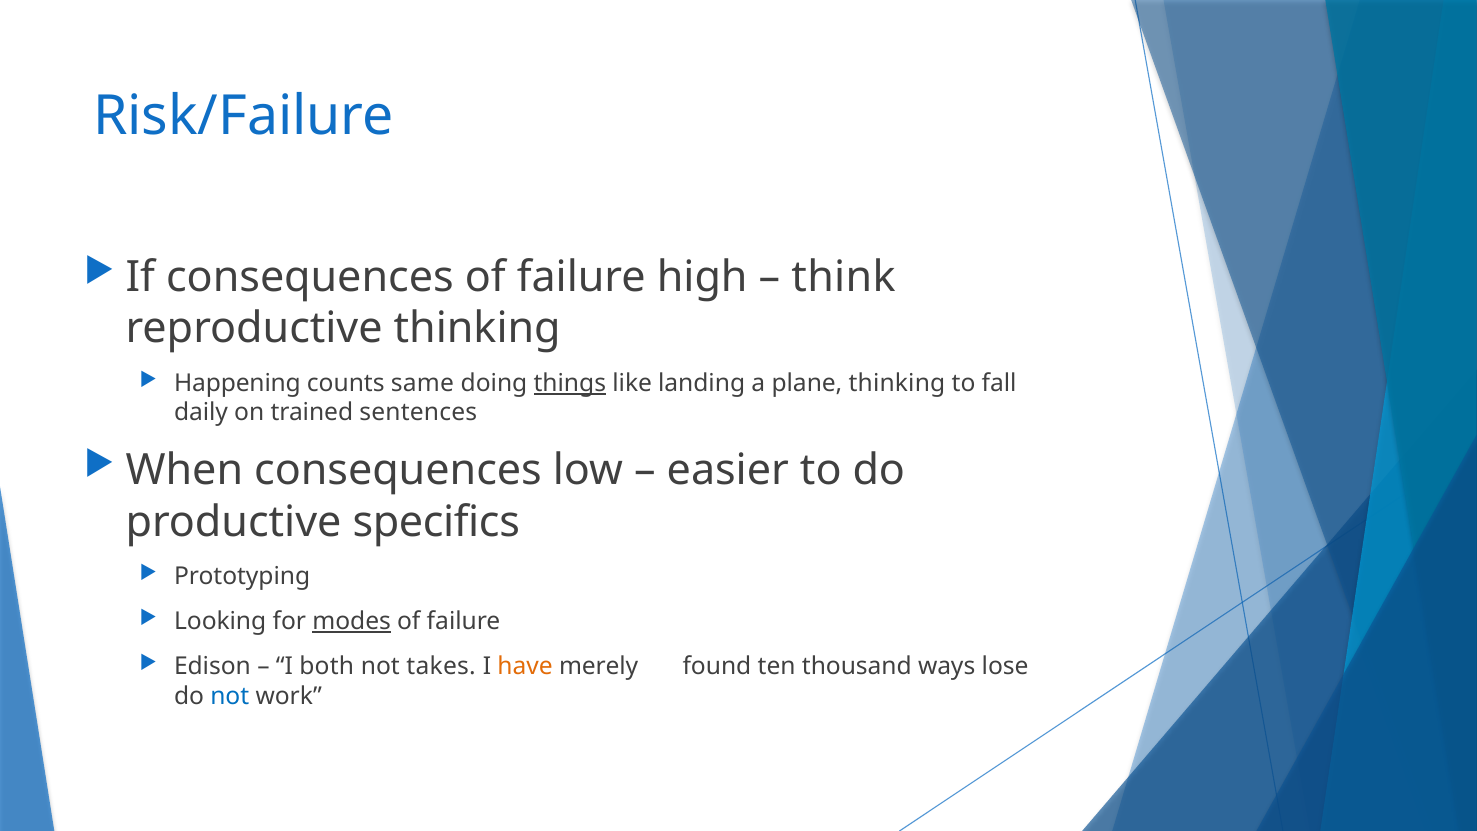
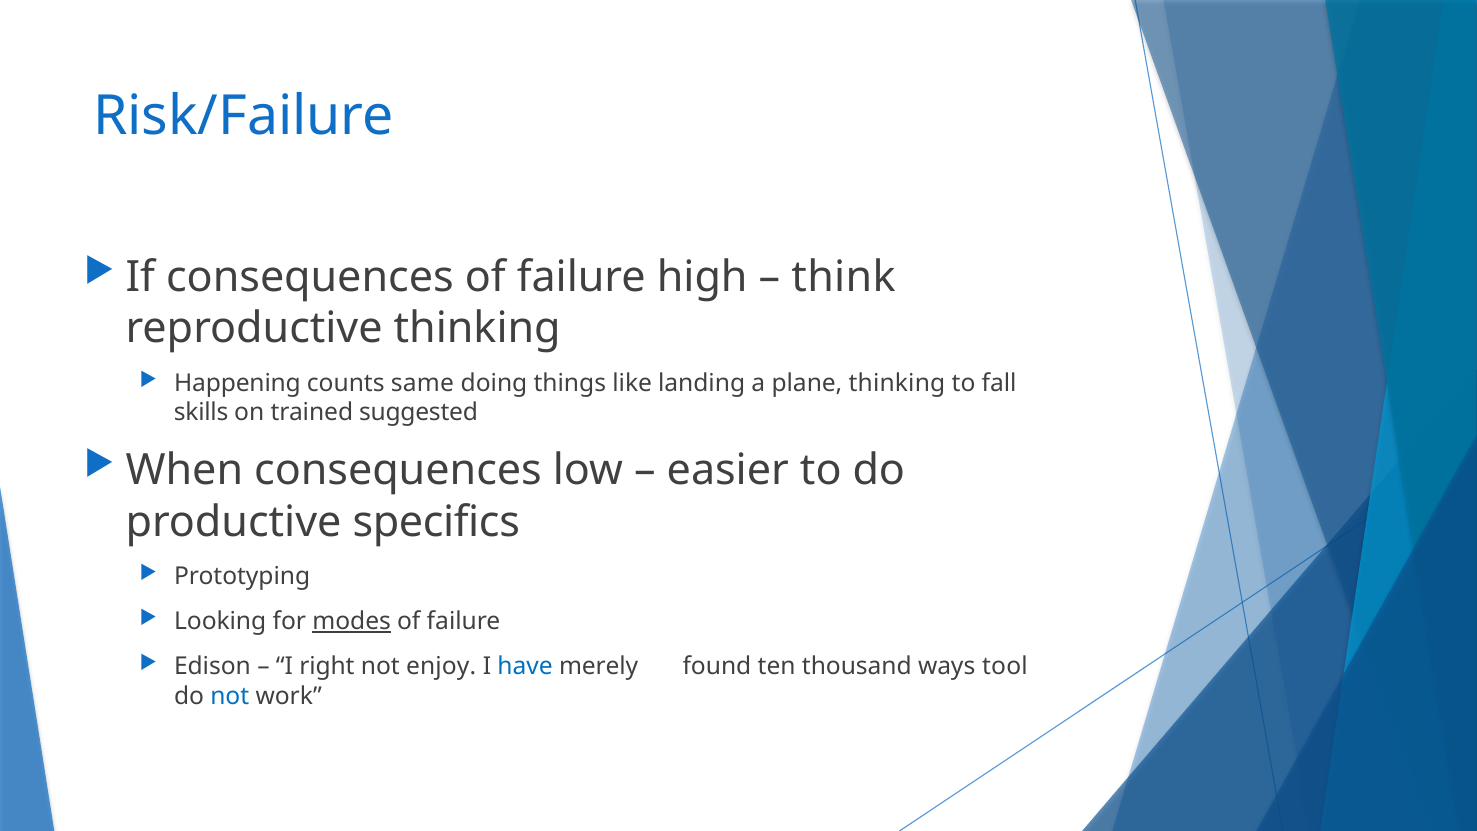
things underline: present -> none (570, 383)
daily: daily -> skills (201, 413)
sentences: sentences -> suggested (419, 413)
both: both -> right (327, 666)
takes: takes -> enjoy (441, 666)
have colour: orange -> blue (525, 666)
lose: lose -> tool (1005, 666)
